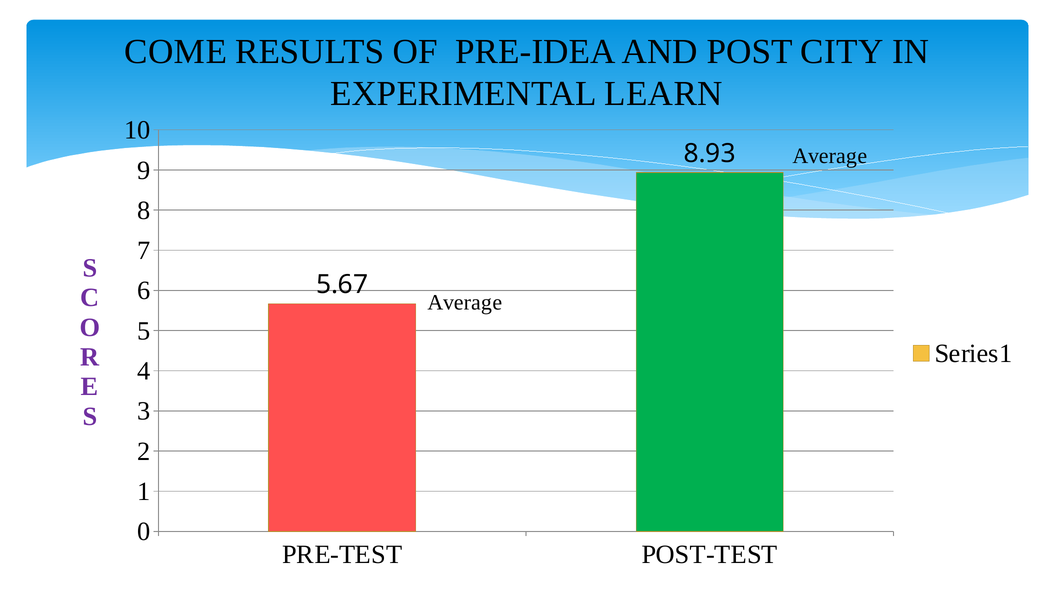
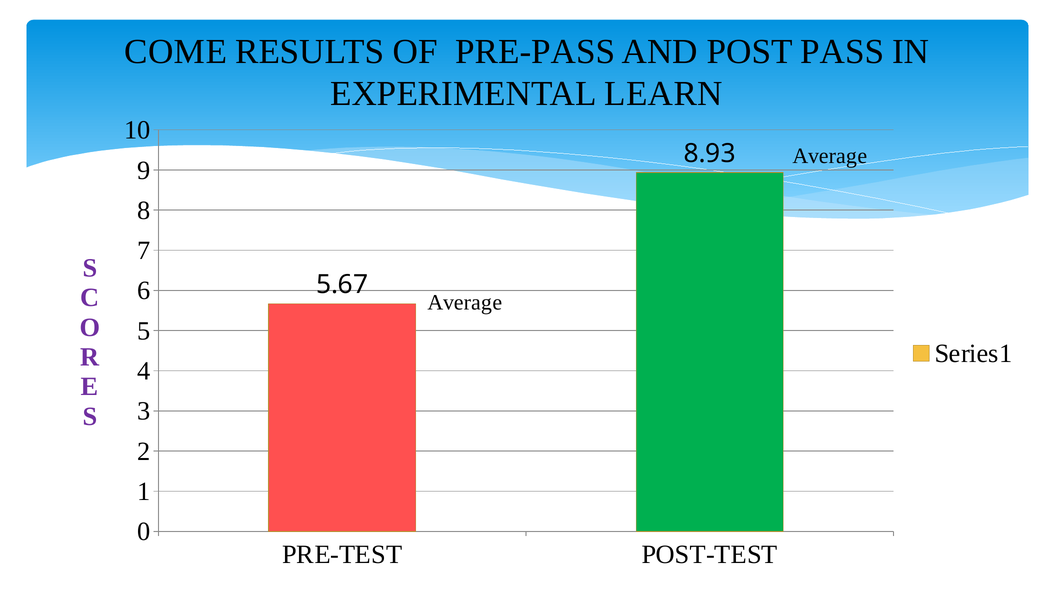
PRE-IDEA: PRE-IDEA -> PRE-PASS (535, 52)
CITY: CITY -> PASS (842, 52)
